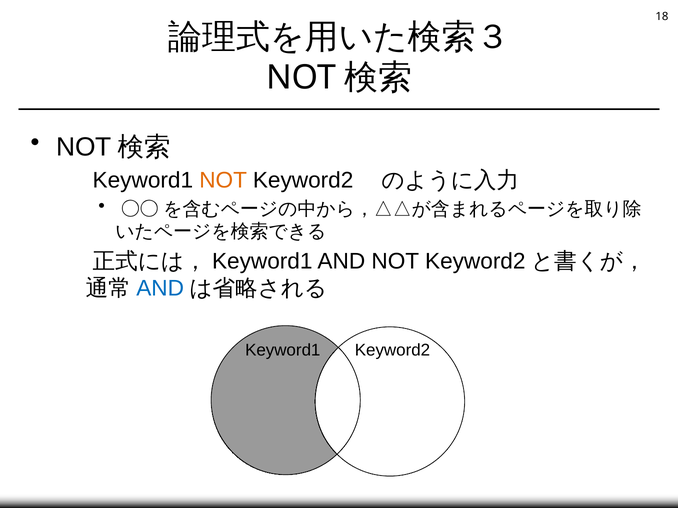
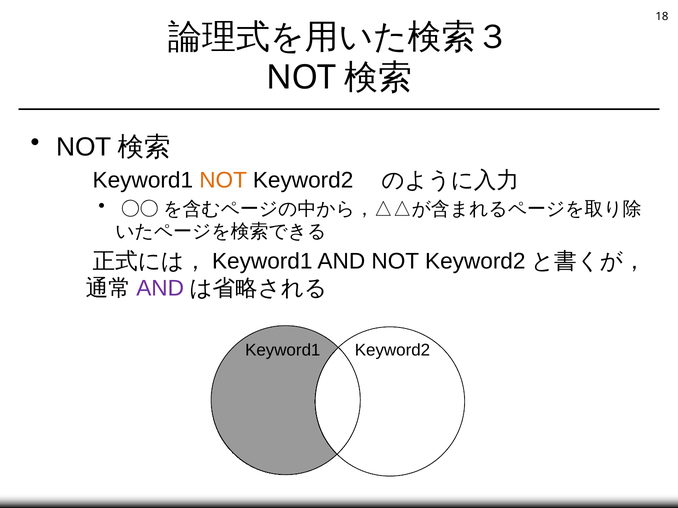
AND colour: blue -> purple (160, 288)
